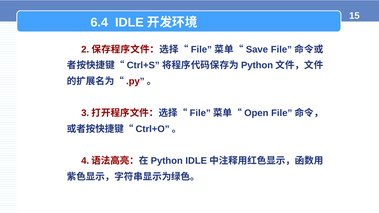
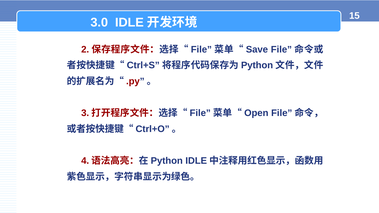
6.4: 6.4 -> 3.0 (99, 22)
